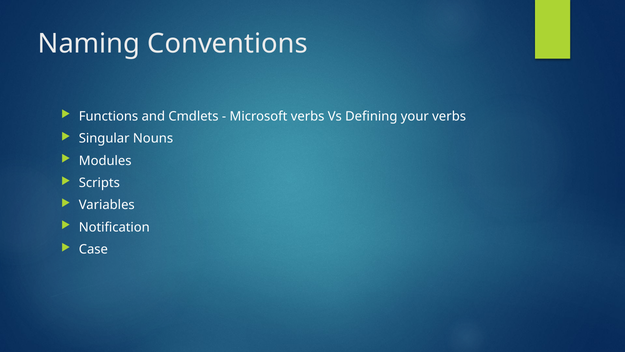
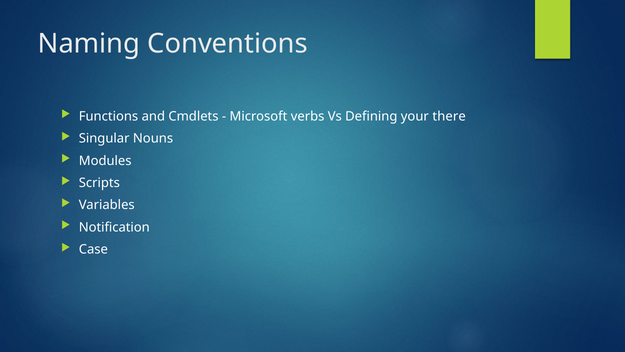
your verbs: verbs -> there (449, 116)
